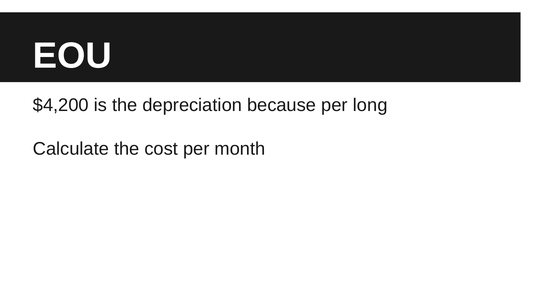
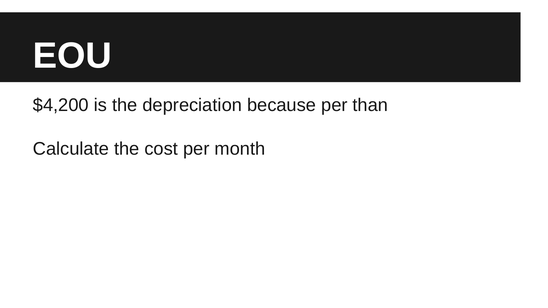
long: long -> than (370, 105)
